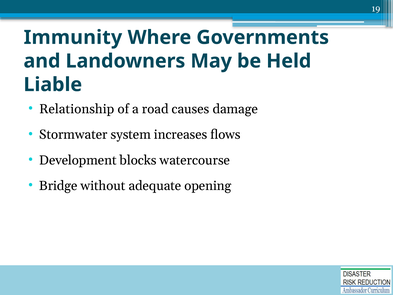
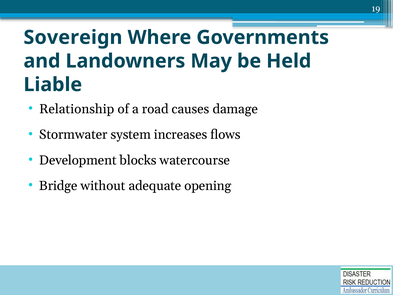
Immunity: Immunity -> Sovereign (73, 37)
